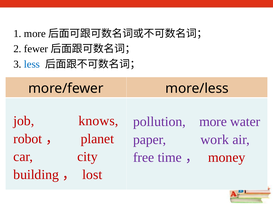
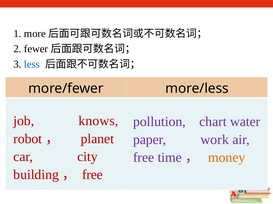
pollution more: more -> chart (213, 122)
money colour: red -> orange (227, 158)
lost: lost -> free (92, 175)
